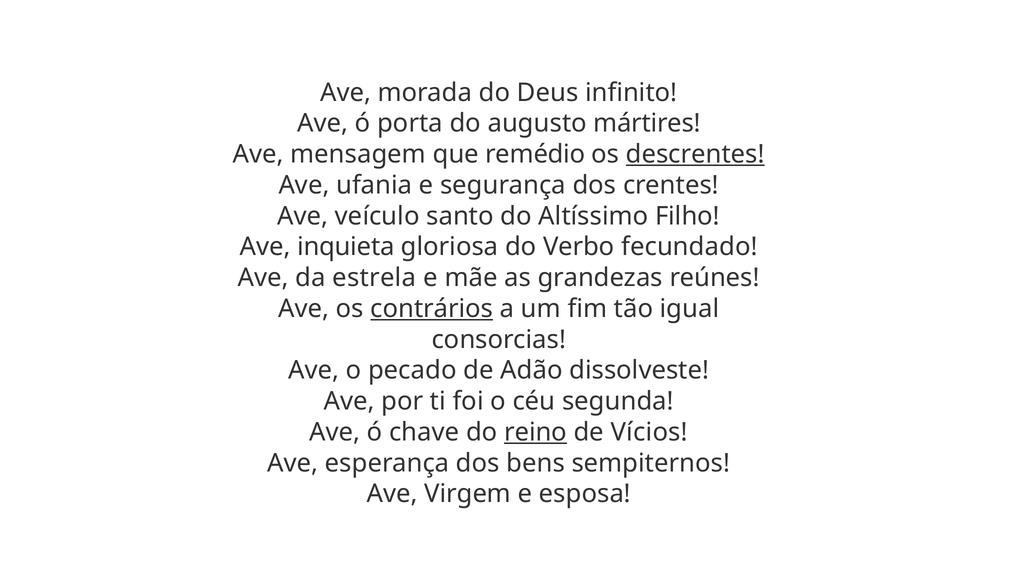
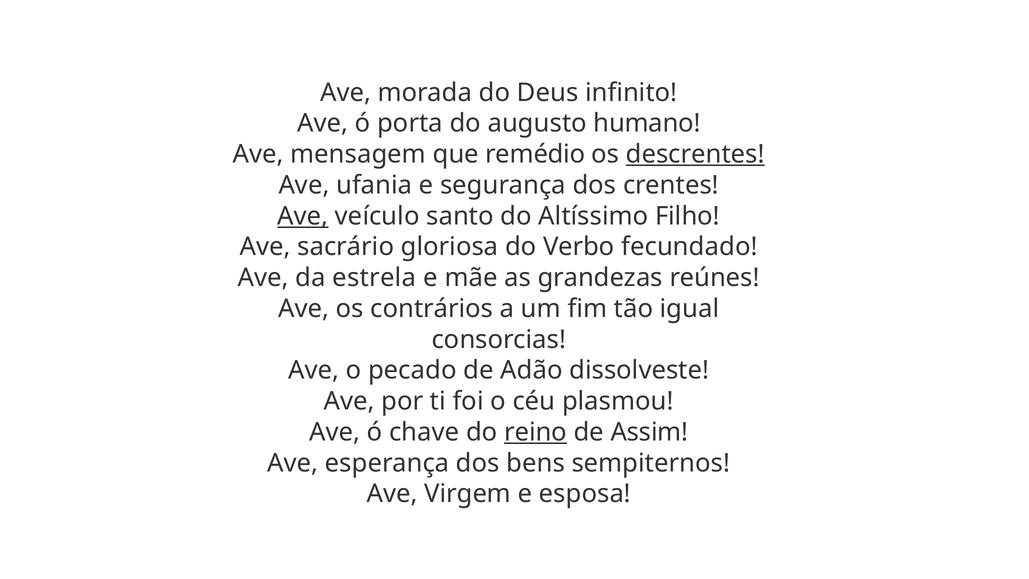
mártires: mártires -> humano (647, 123)
Ave underline: none -> present (303, 216)
inquieta: inquieta -> sacrário (346, 247)
contrários underline: present -> none (432, 309)
segunda: segunda -> plasmou (618, 401)
Vícios: Vícios -> Assim (649, 432)
